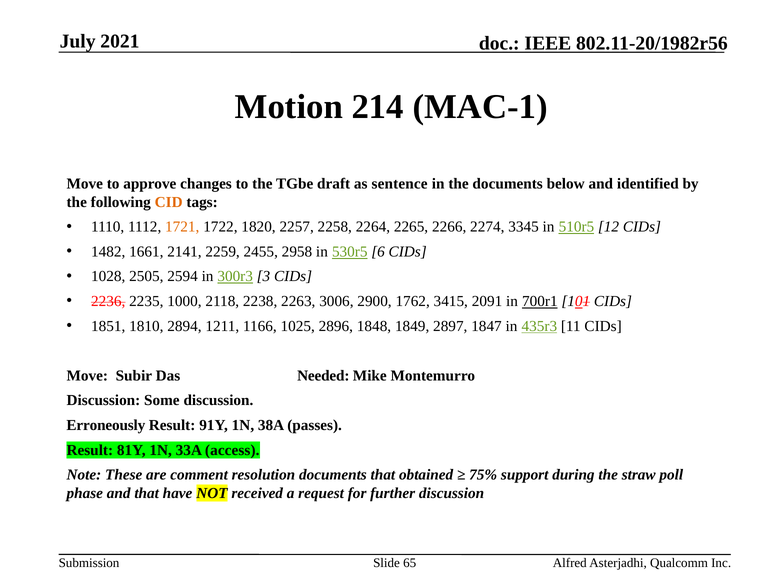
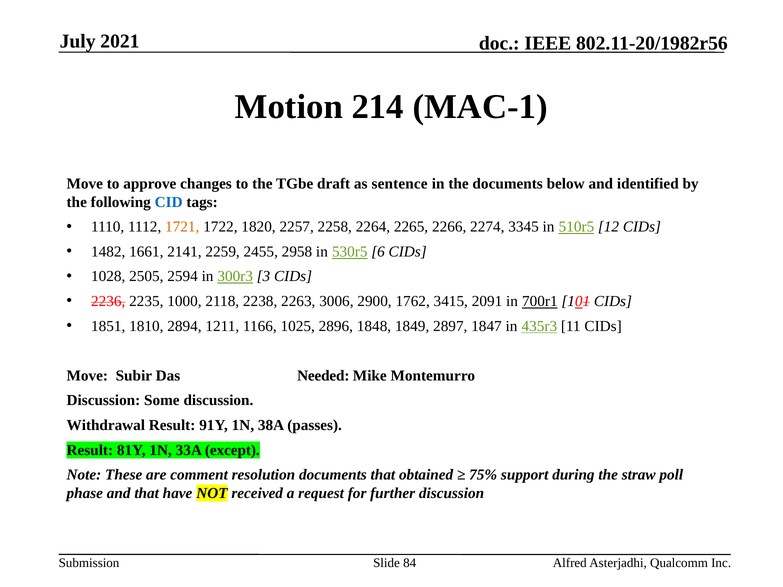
CID colour: orange -> blue (169, 202)
Erroneously: Erroneously -> Withdrawal (106, 425)
access: access -> except (232, 450)
65: 65 -> 84 (410, 563)
